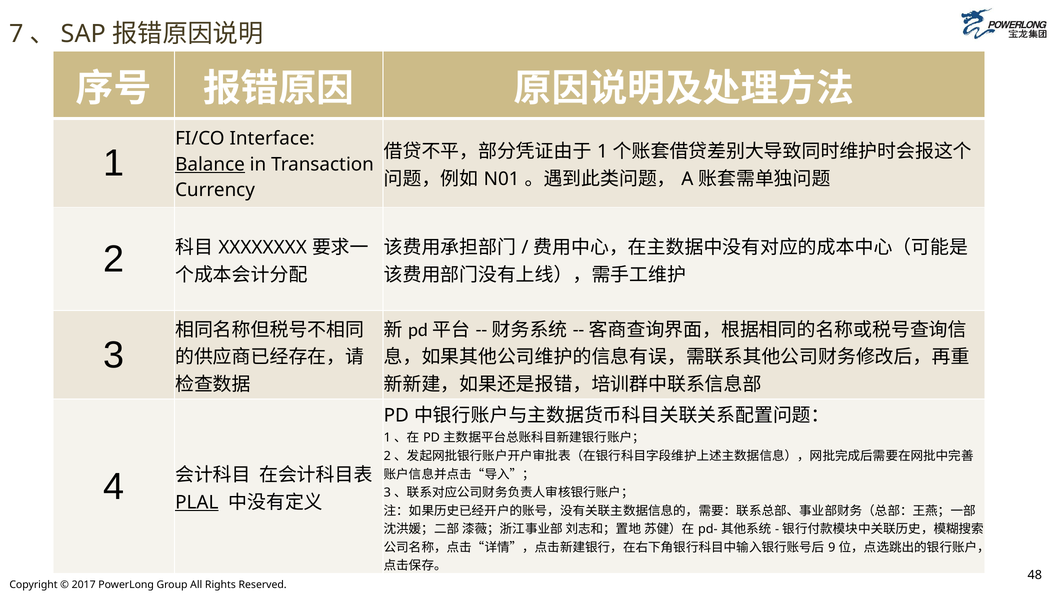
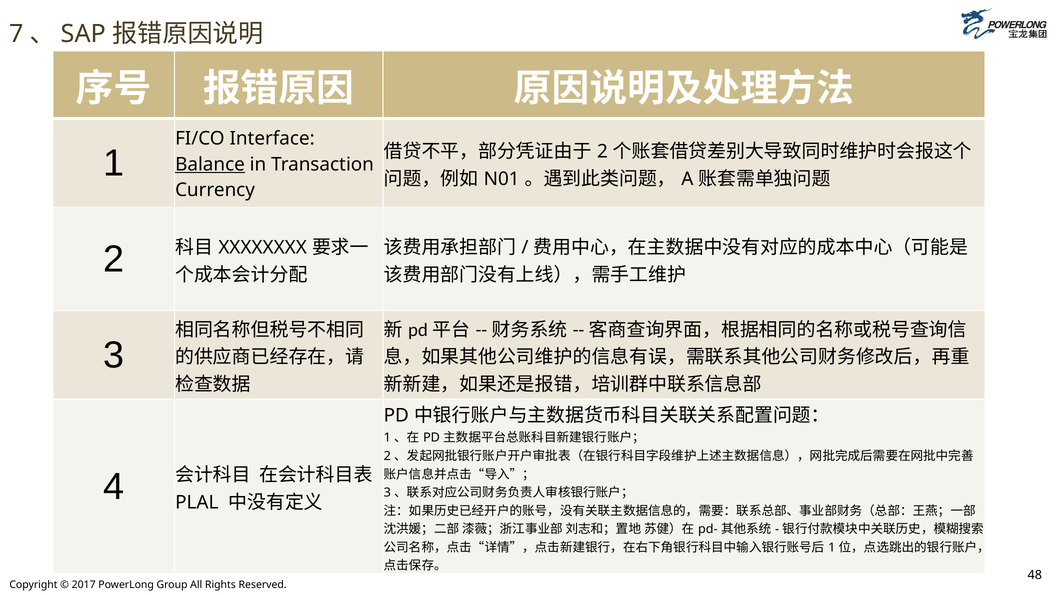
1: 1 -> 2 (602, 152)
PLAL underline: present -> none (197, 502)
9: 9 -> 1 (832, 548)
